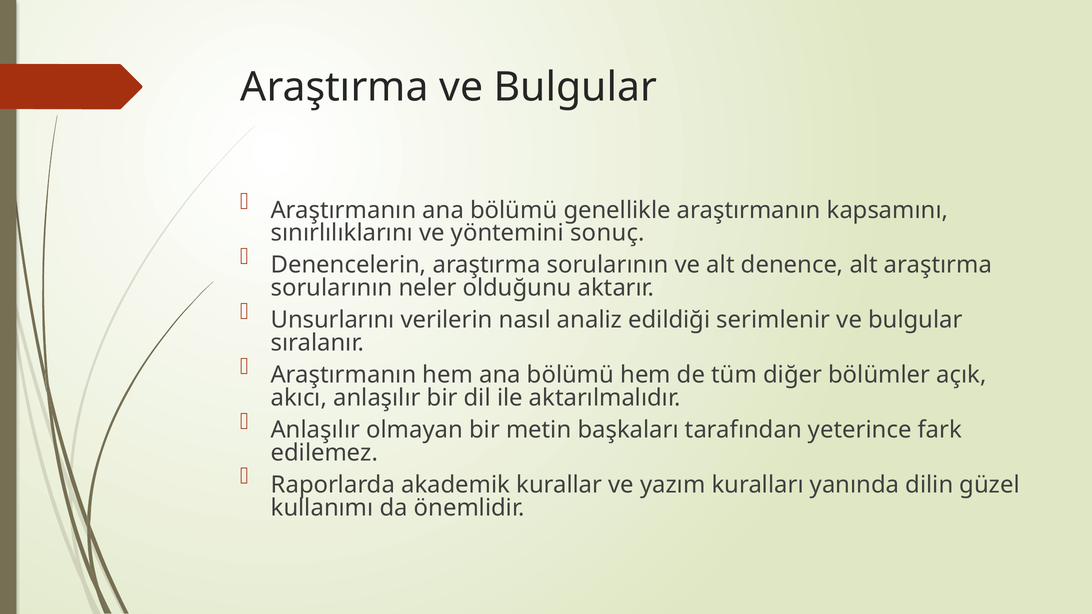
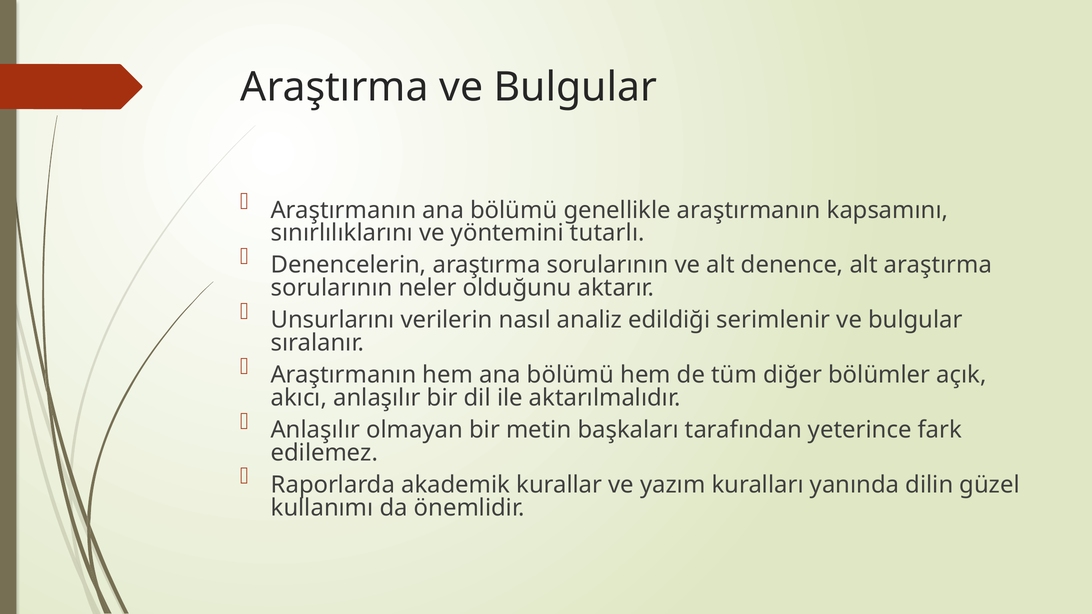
sonuç: sonuç -> tutarlı (607, 233)
